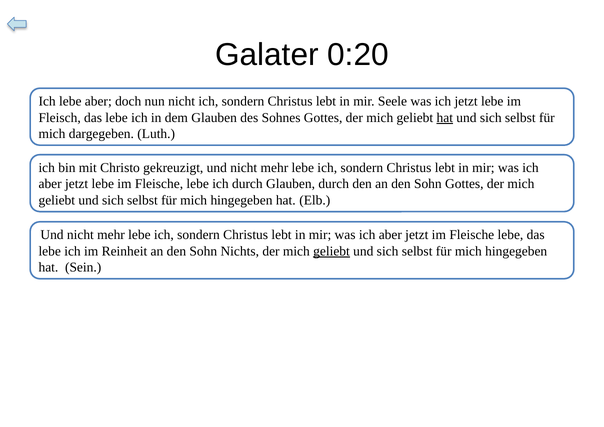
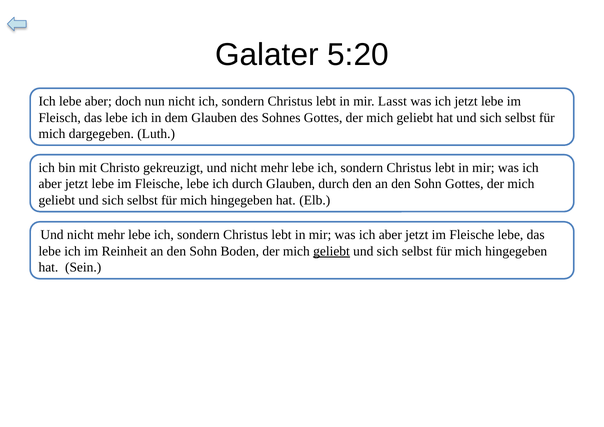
0:20: 0:20 -> 5:20 (358, 55)
Seele: Seele -> Lasst (392, 101)
hat underline: present -> none (445, 118)
Nichts: Nichts -> Boden (240, 251)
